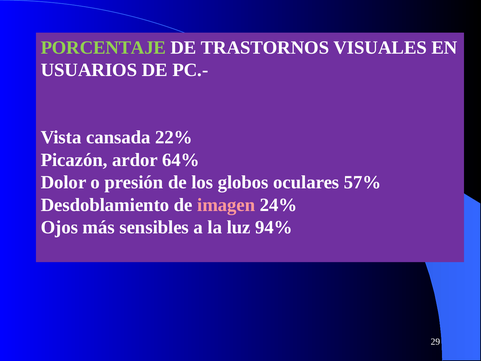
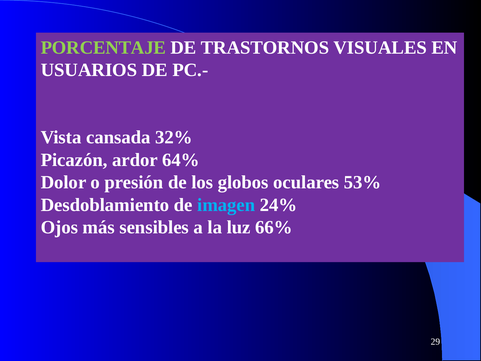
22%: 22% -> 32% (174, 137)
57%: 57% -> 53% (363, 182)
imagen colour: pink -> light blue (226, 205)
94%: 94% -> 66% (274, 227)
